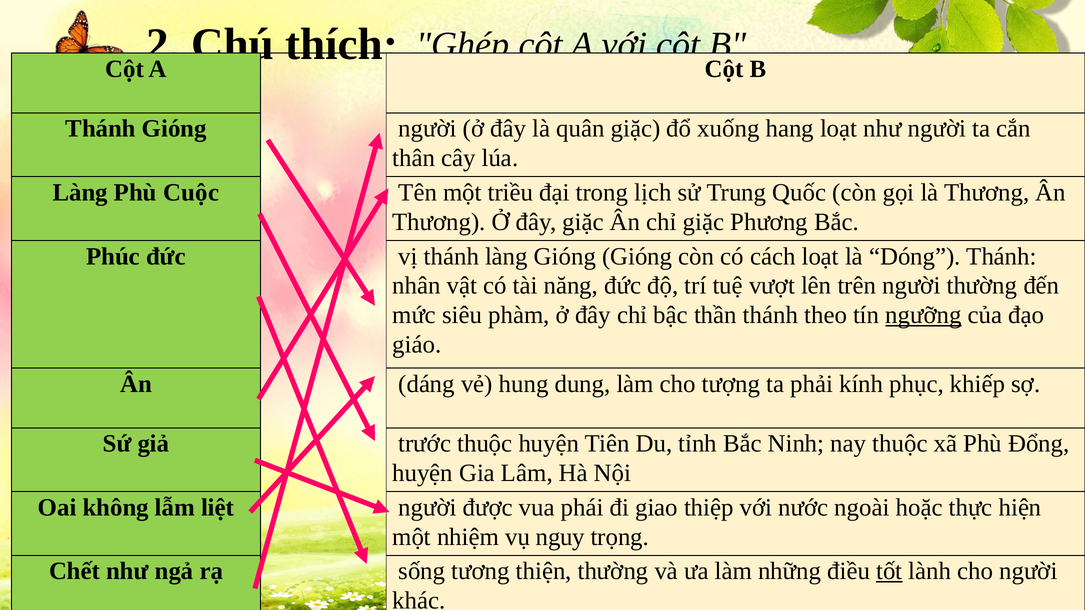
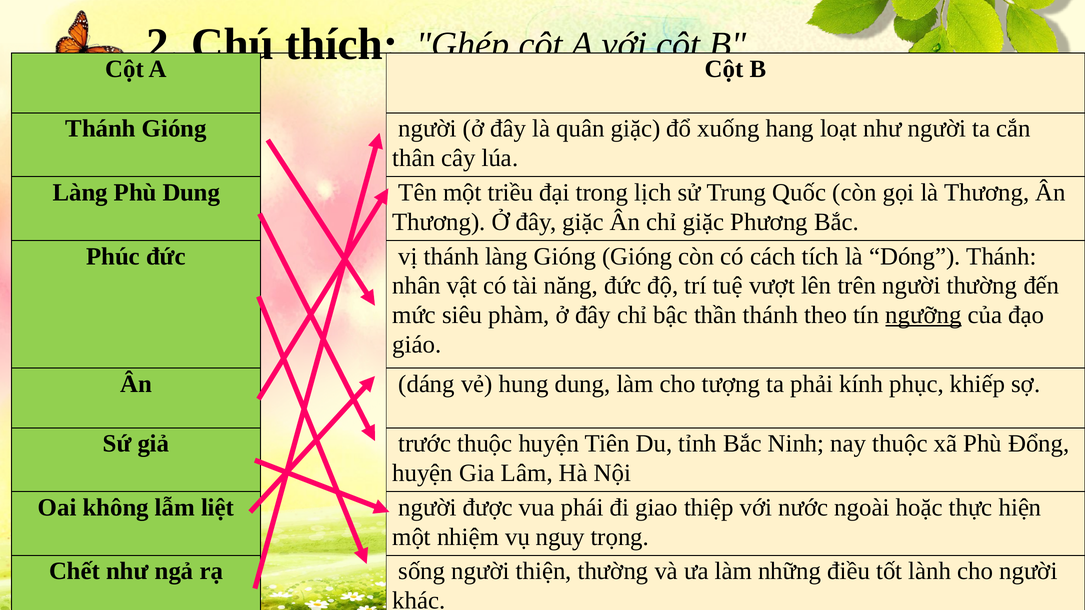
Phù Cuộc: Cuộc -> Dung (191, 193)
cách loạt: loạt -> tích (820, 256)
sống tương: tương -> người (481, 572)
tốt underline: present -> none (889, 572)
